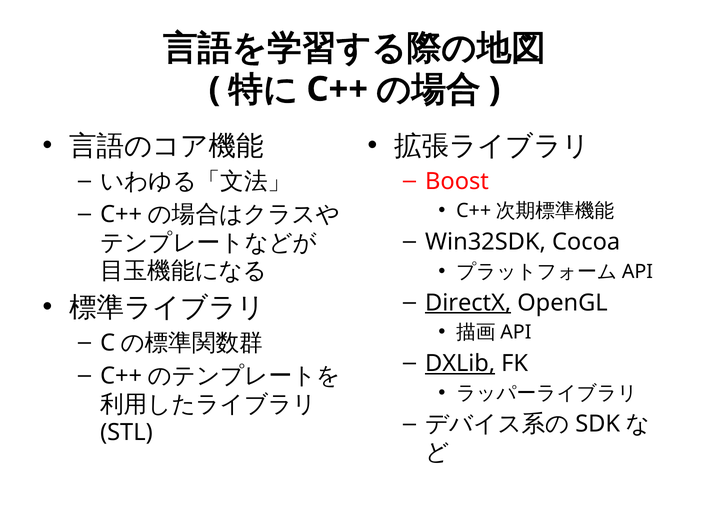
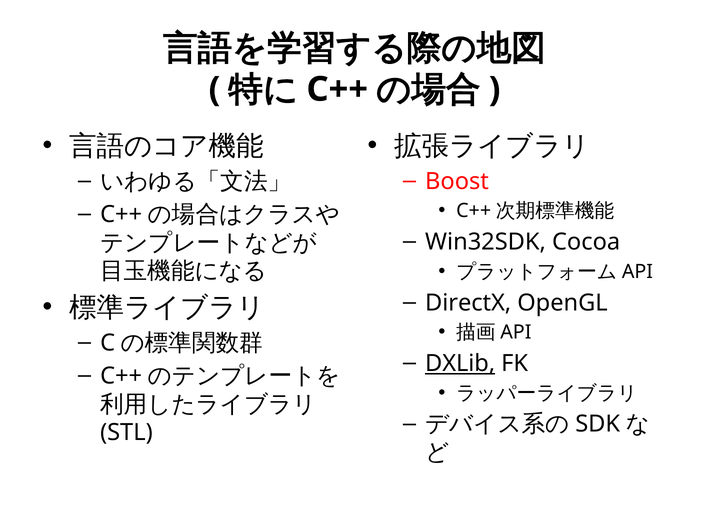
DirectX underline: present -> none (468, 303)
